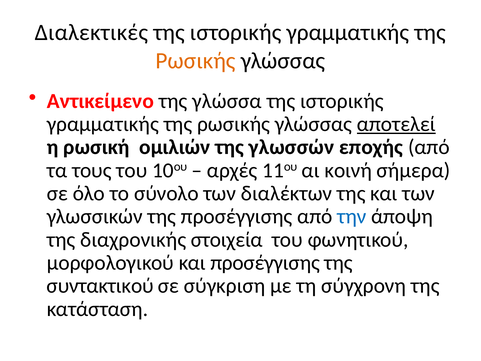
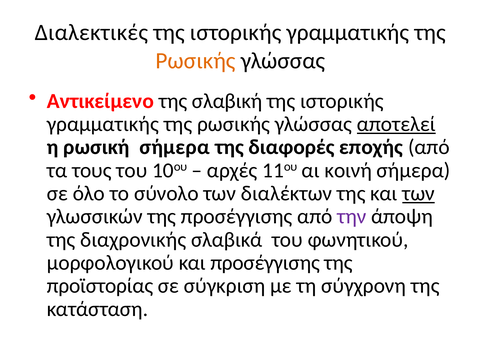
γλώσσα: γλώσσα -> σλαβική (227, 101)
ρωσική ομιλιών: ομιλιών -> σήμερα (175, 147)
γλωσσών: γλωσσών -> διαφορές (292, 147)
των underline: none -> present (419, 193)
την colour: blue -> purple (352, 216)
στοιχεία: στοιχεία -> σλαβικά (227, 240)
συντακτικού: συντακτικού -> προϊστορίας (100, 286)
